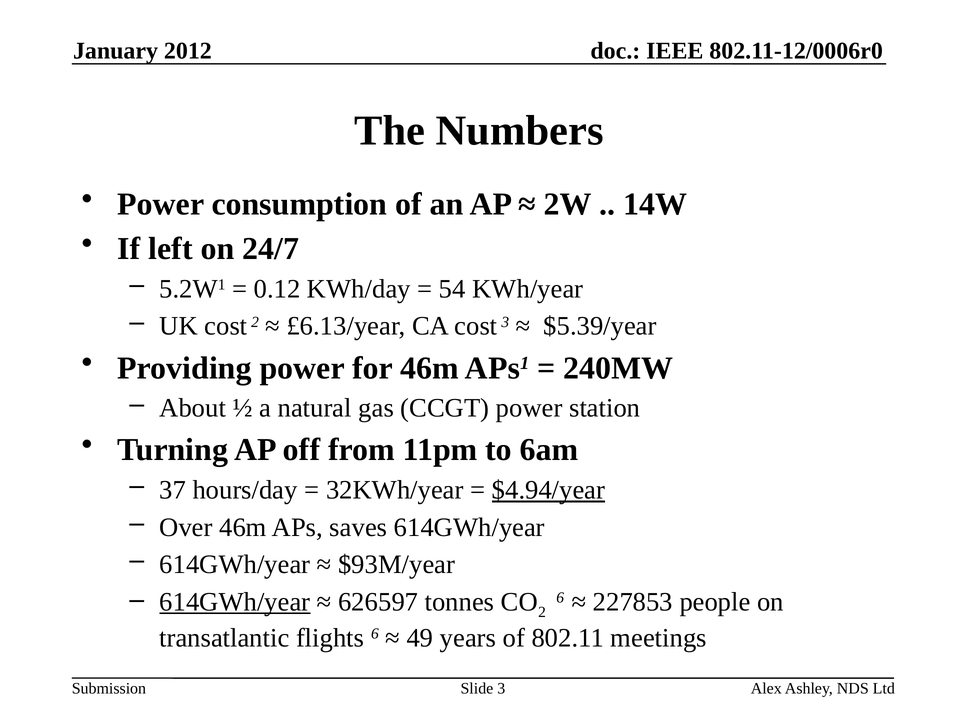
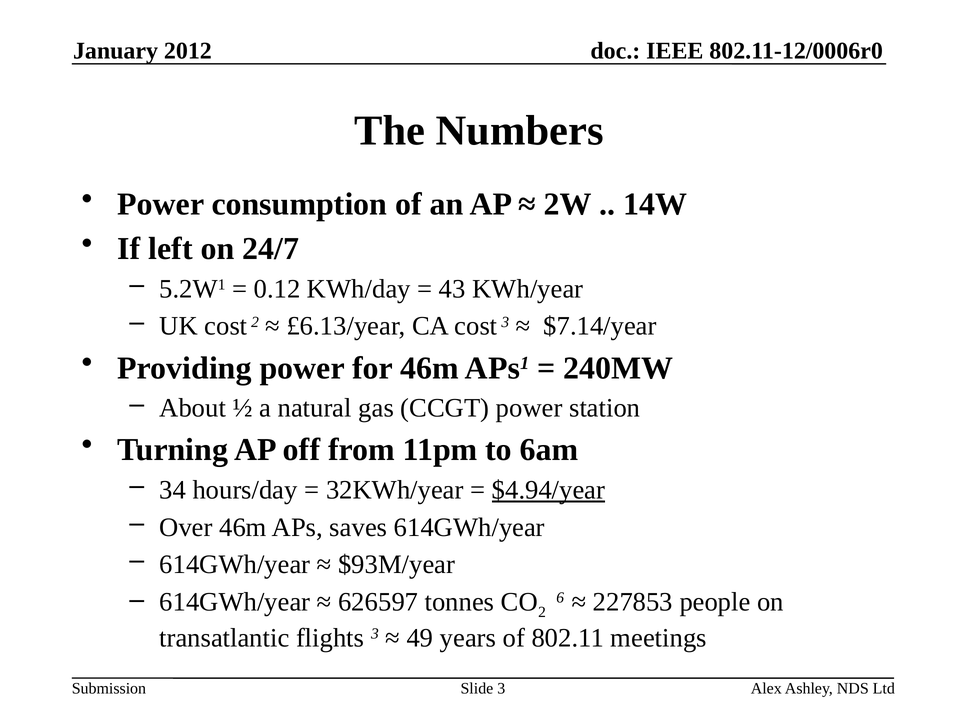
54: 54 -> 43 (452, 289)
$5.39/year: $5.39/year -> $7.14/year (600, 326)
37: 37 -> 34 (173, 490)
614GWh/year underline: present -> none (235, 602)
flights 6: 6 -> 3 (375, 634)
